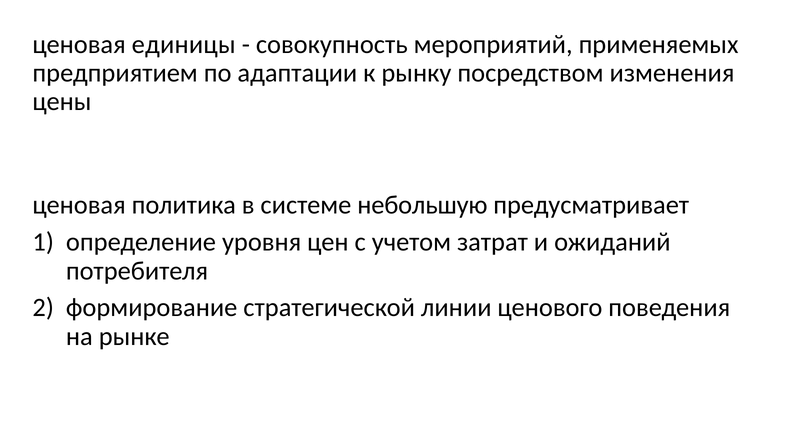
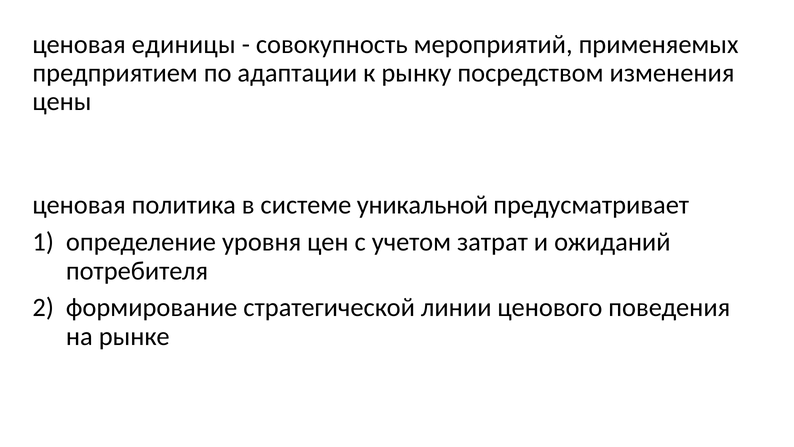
небольшую: небольшую -> уникальной (422, 205)
